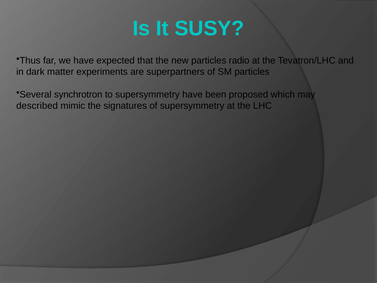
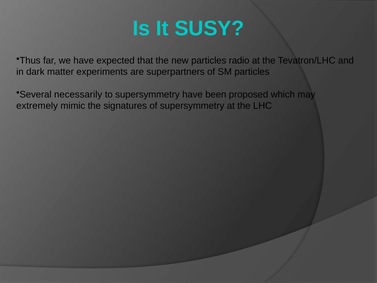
synchrotron: synchrotron -> necessarily (78, 94)
described: described -> extremely (37, 106)
